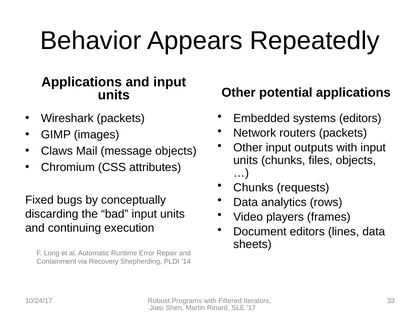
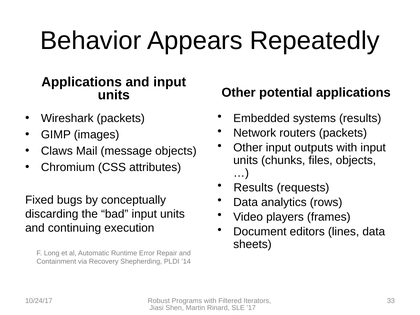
systems editors: editors -> results (360, 118)
Chunks: Chunks -> Results (253, 188)
